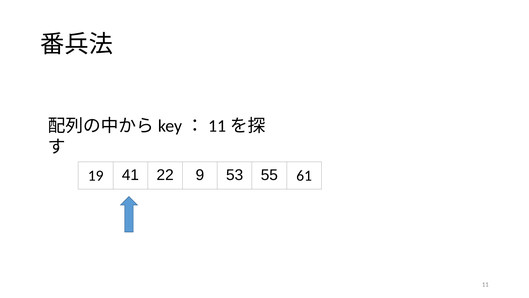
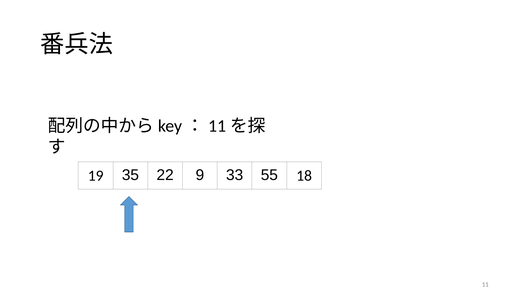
41: 41 -> 35 (130, 175)
53: 53 -> 33 (235, 175)
61: 61 -> 18 (304, 175)
